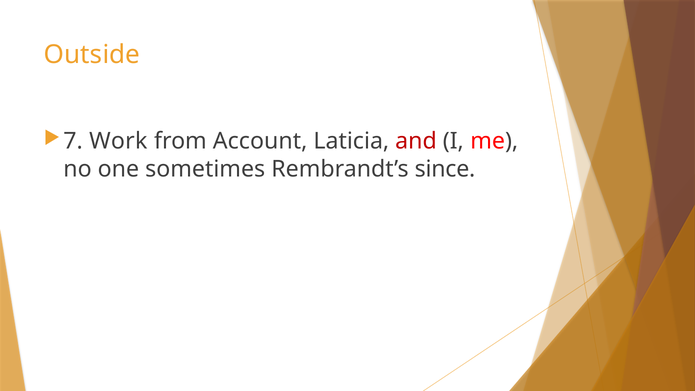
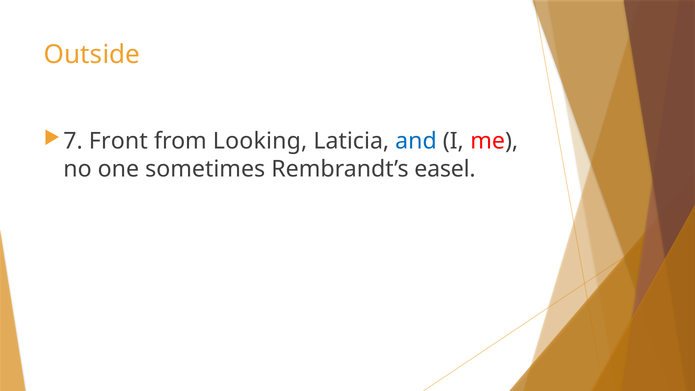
Work: Work -> Front (118, 141)
Account: Account -> Looking (260, 141)
and colour: red -> blue (416, 141)
since: since -> easel (445, 169)
